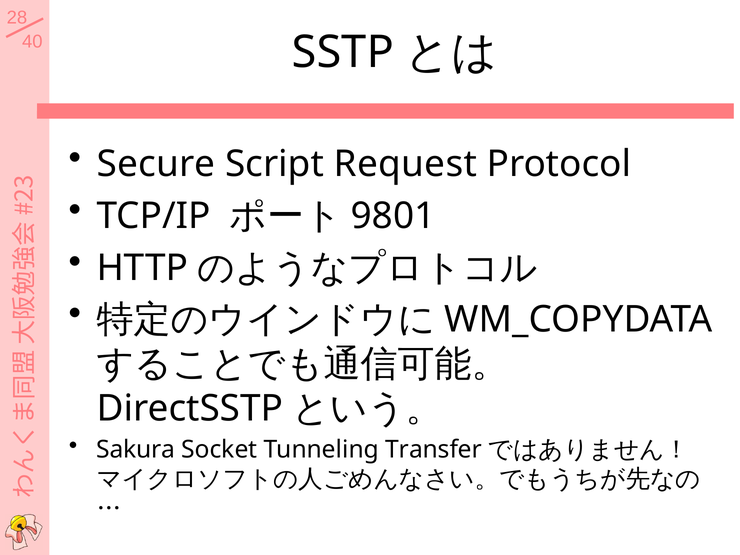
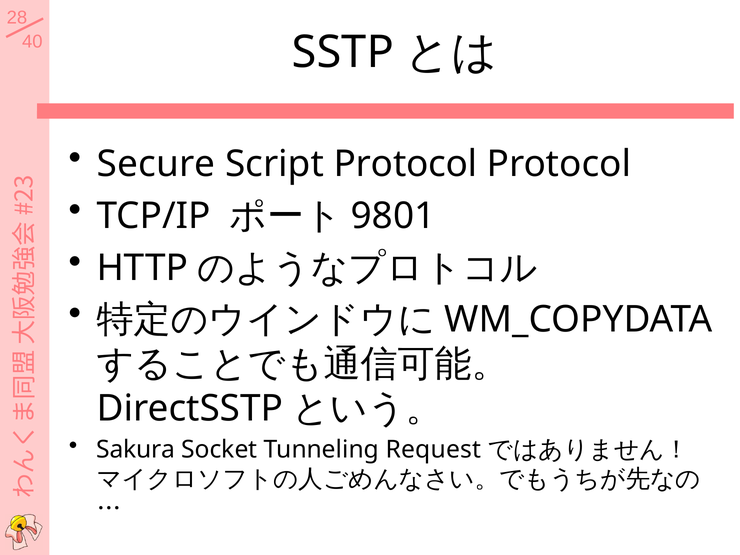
Script Request: Request -> Protocol (406, 164)
Transfer: Transfer -> Request (433, 450)
